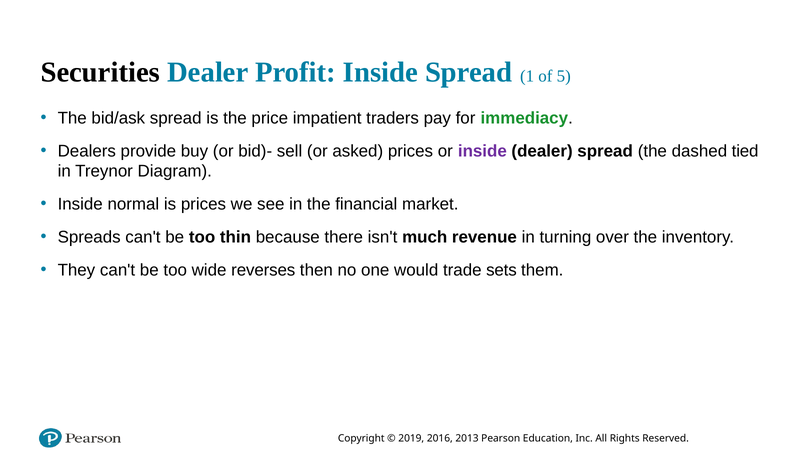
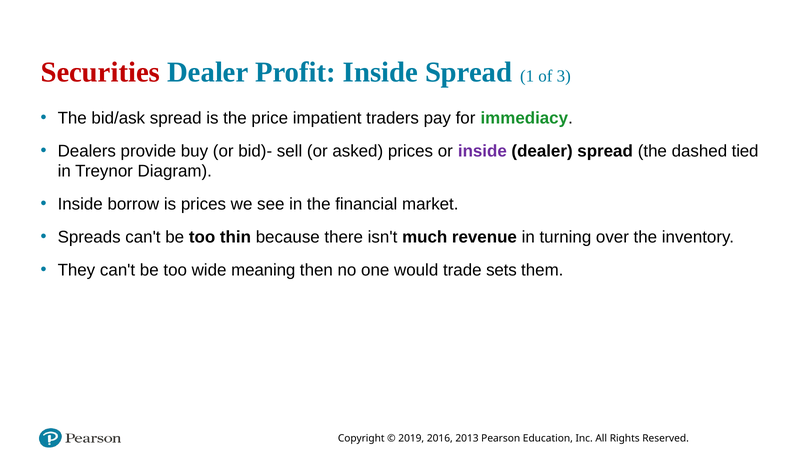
Securities colour: black -> red (100, 72)
5: 5 -> 3 (564, 76)
normal: normal -> borrow (133, 204)
reverses: reverses -> meaning (263, 270)
